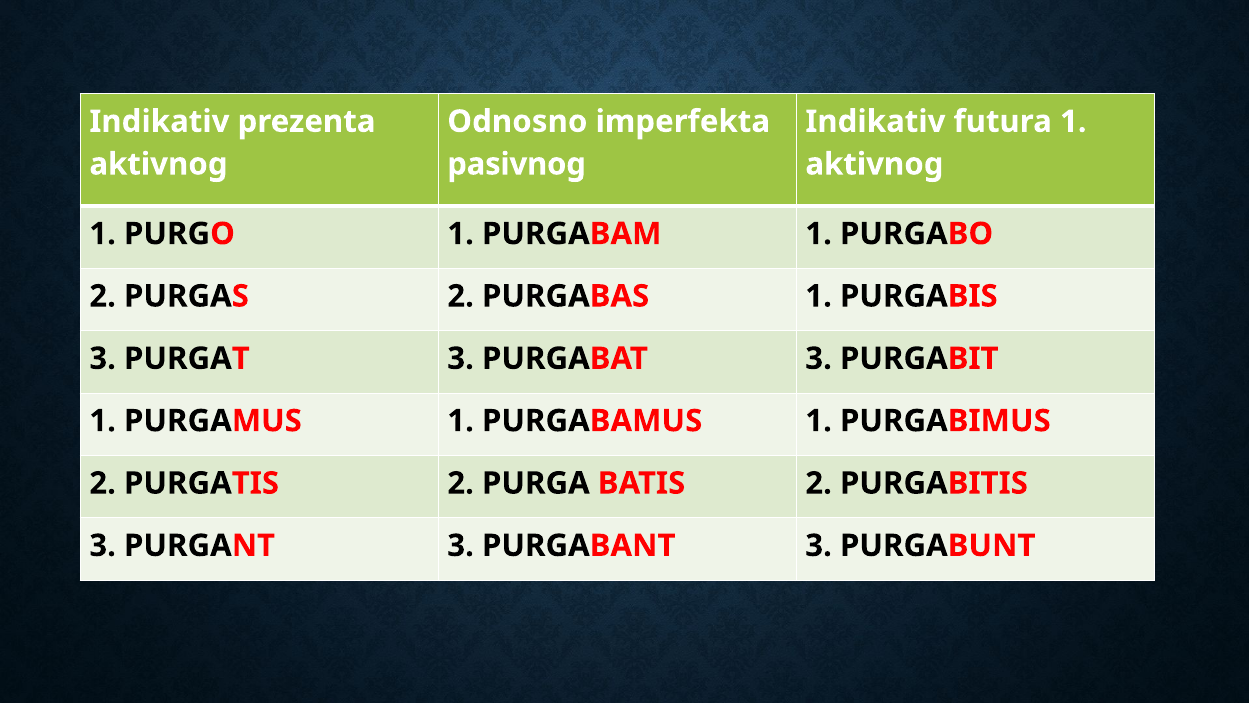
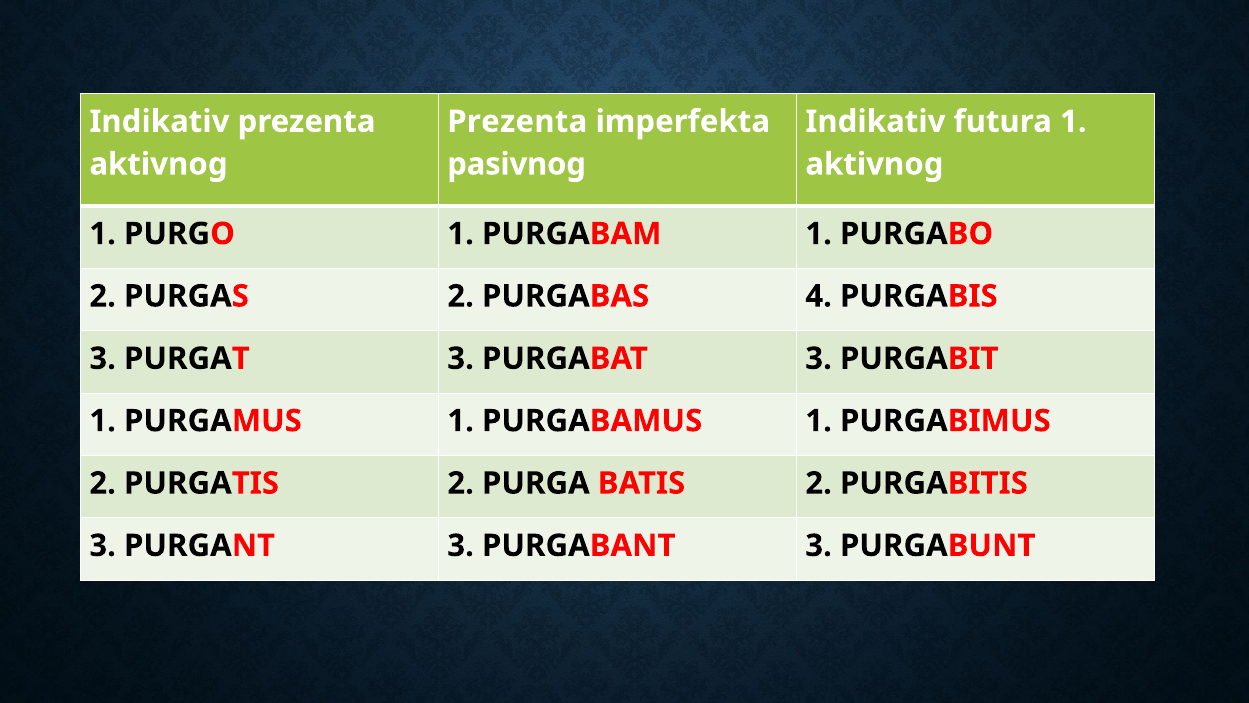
Odnosno: Odnosno -> Prezenta (517, 121)
PURGABAS 1: 1 -> 4 (819, 296)
